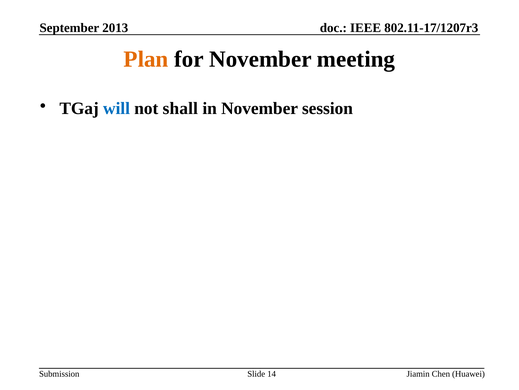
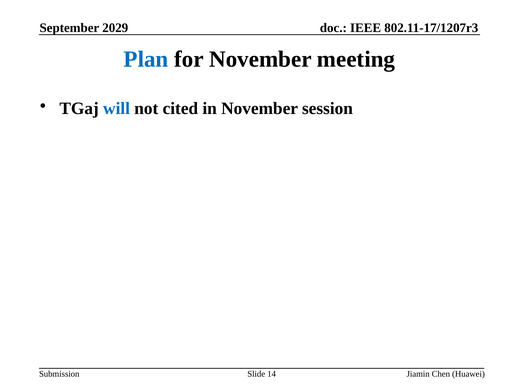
2013: 2013 -> 2029 (115, 28)
Plan colour: orange -> blue (146, 59)
shall: shall -> cited (180, 108)
